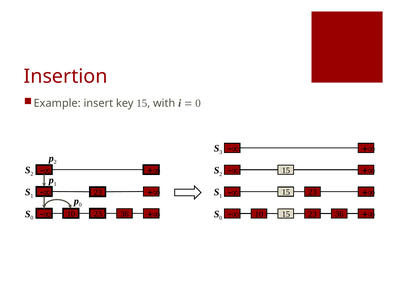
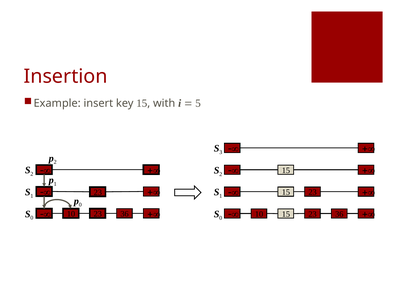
0: 0 -> 5 (198, 103)
